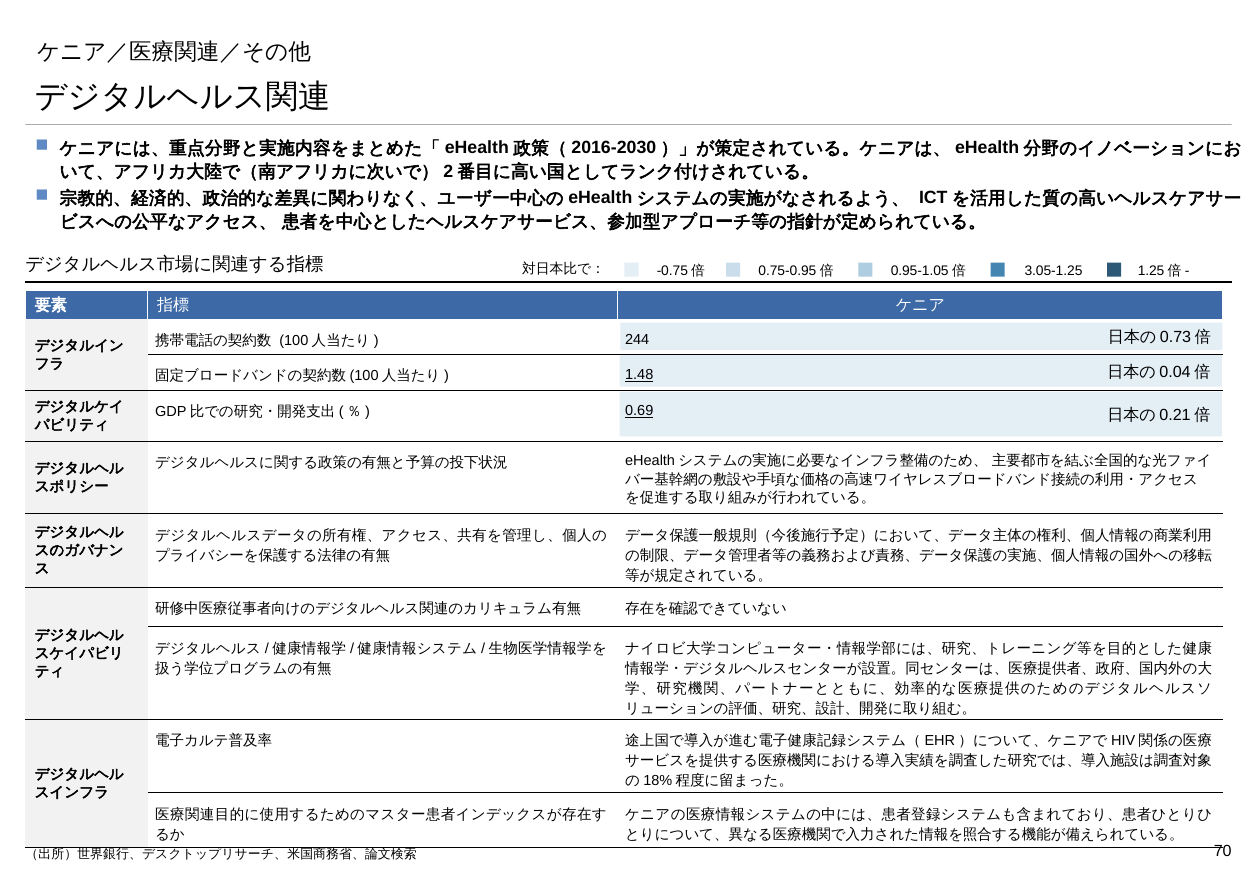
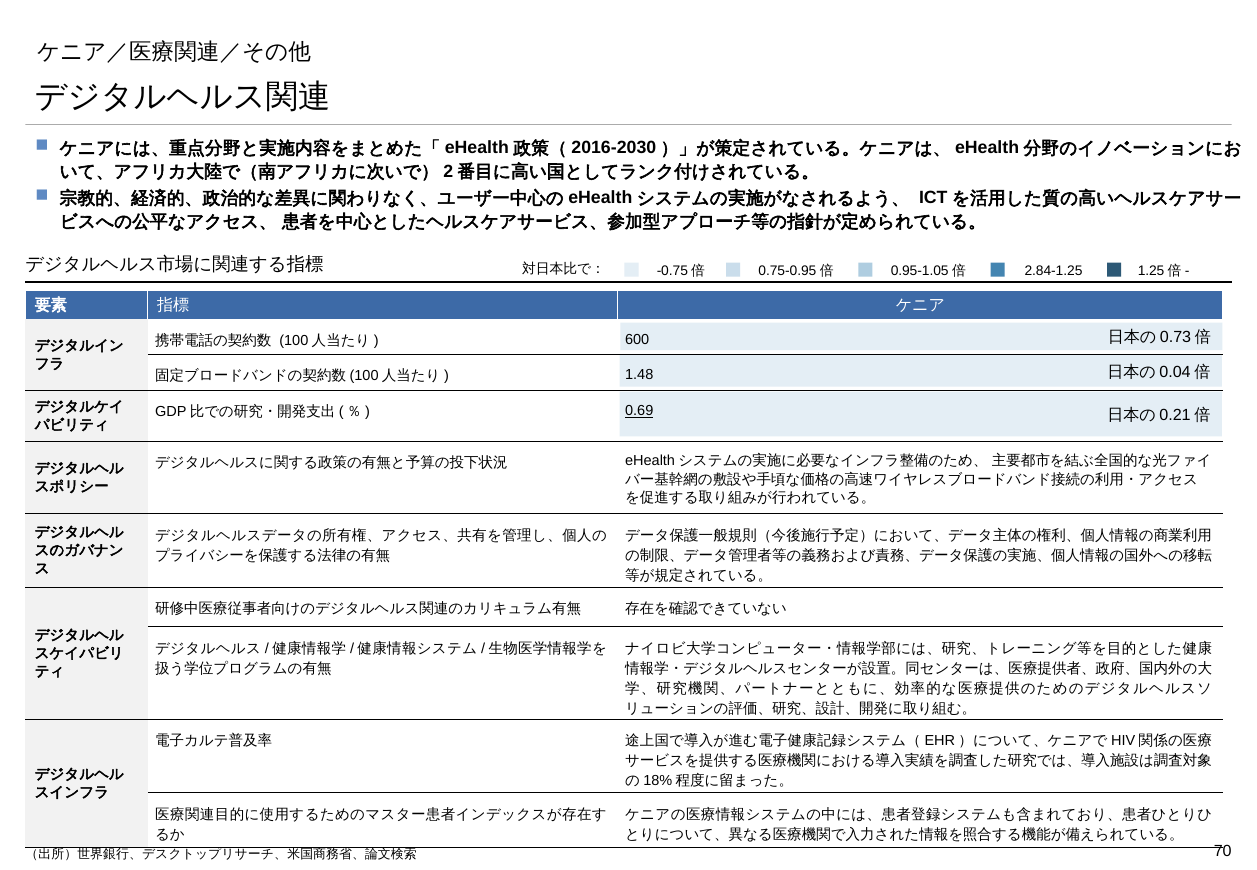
3.05-1.25: 3.05-1.25 -> 2.84-1.25 (1053, 271)
244: 244 -> 600 (637, 340)
1.48 underline: present -> none (639, 375)
